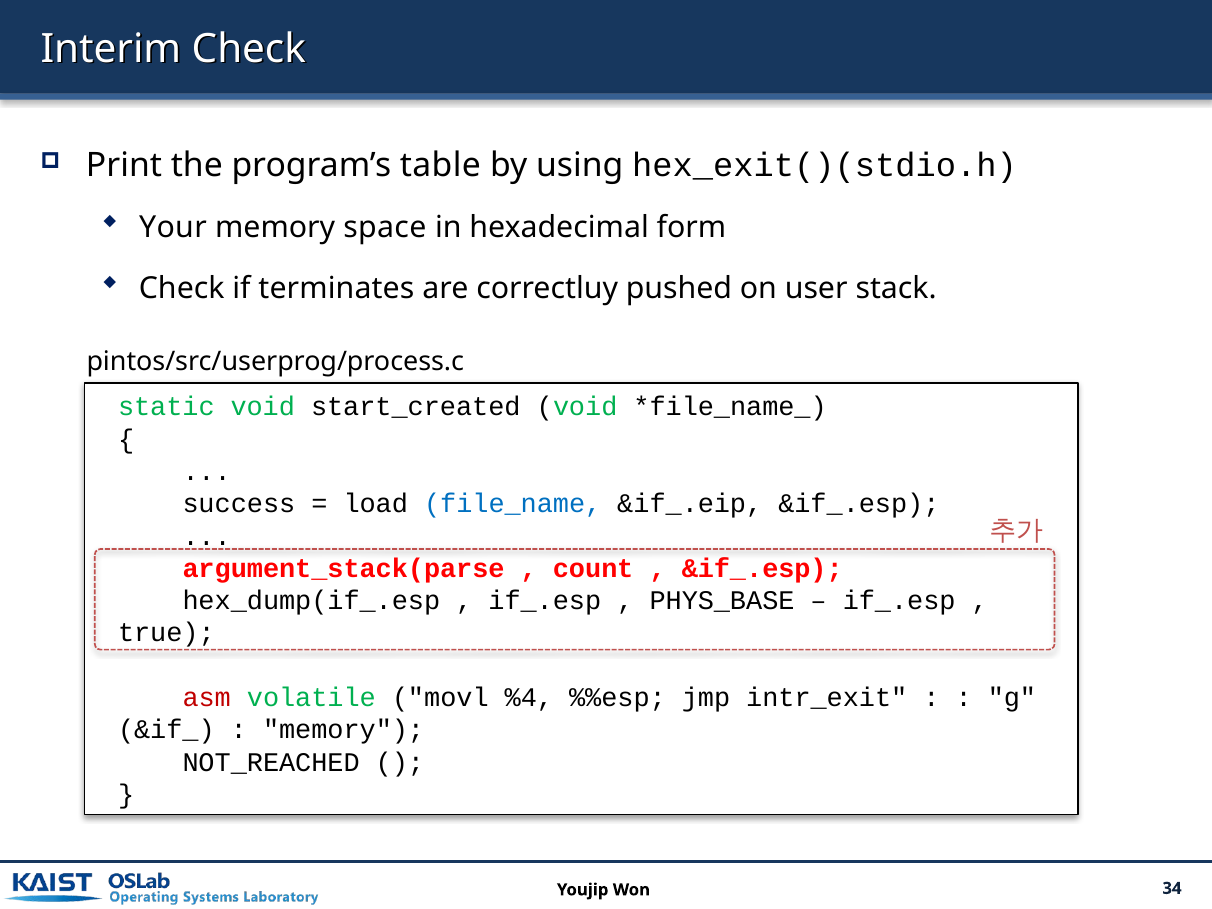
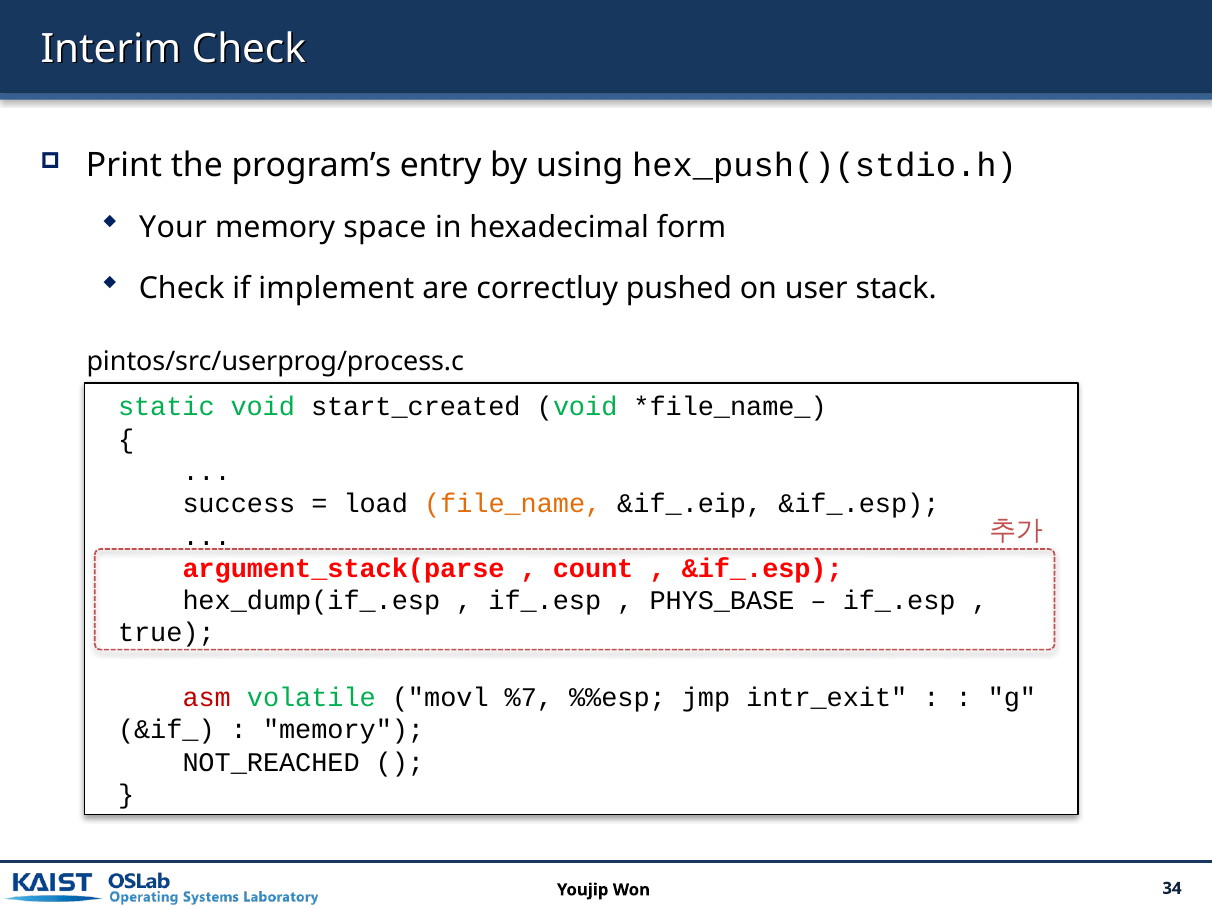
table: table -> entry (441, 165)
hex_exit()(stdio.h: hex_exit()(stdio.h -> hex_push()(stdio.h (824, 165)
terminates: terminates -> implement (336, 288)
file_name colour: blue -> orange (513, 504)
%4: %4 -> %7 (529, 698)
